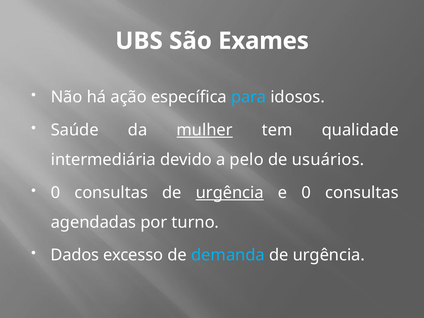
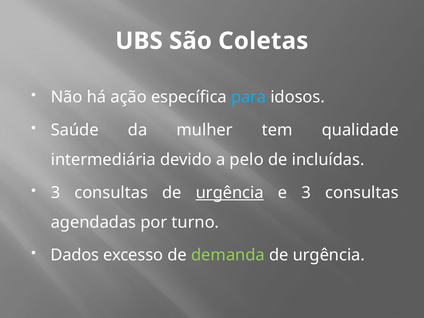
Exames: Exames -> Coletas (263, 41)
mulher underline: present -> none (205, 130)
usuários: usuários -> incluídas (328, 160)
0: 0 -> 3 (56, 193)
e 0: 0 -> 3 (306, 193)
demanda colour: light blue -> light green (228, 255)
